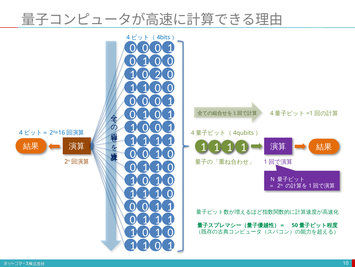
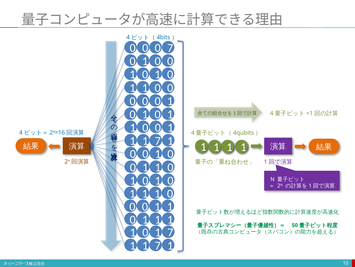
1: 1 -> 7 (170, 48)
2: 2 -> 1 (158, 74)
1: 1 -> 7 (158, 141)
0: 0 -> 7 (170, 232)
0: 0 -> 7 (158, 245)
